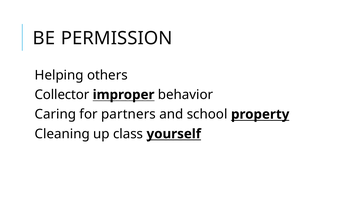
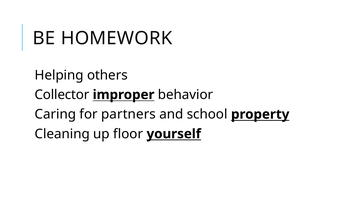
PERMISSION: PERMISSION -> HOMEWORK (117, 38)
class: class -> floor (128, 134)
